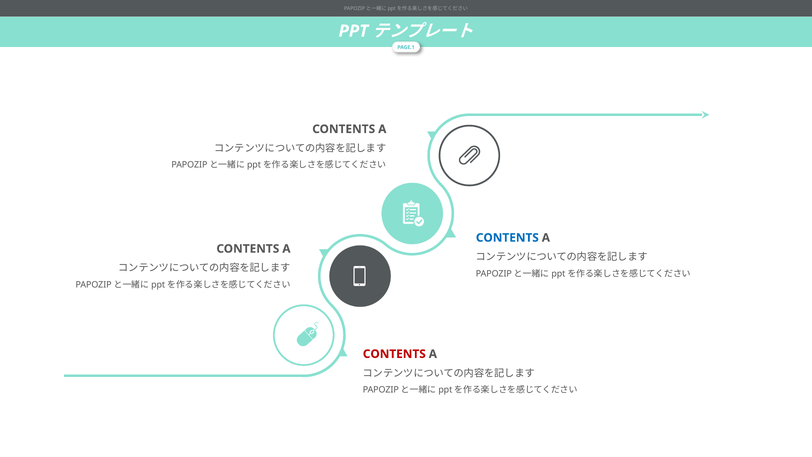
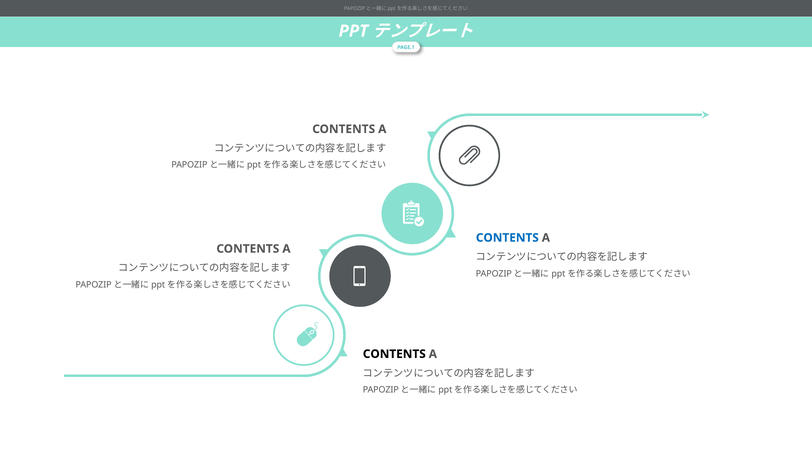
CONTENTS colour: red -> black (394, 354)
